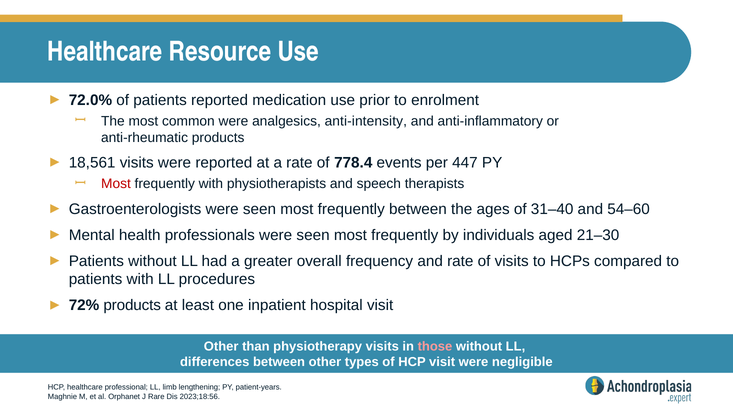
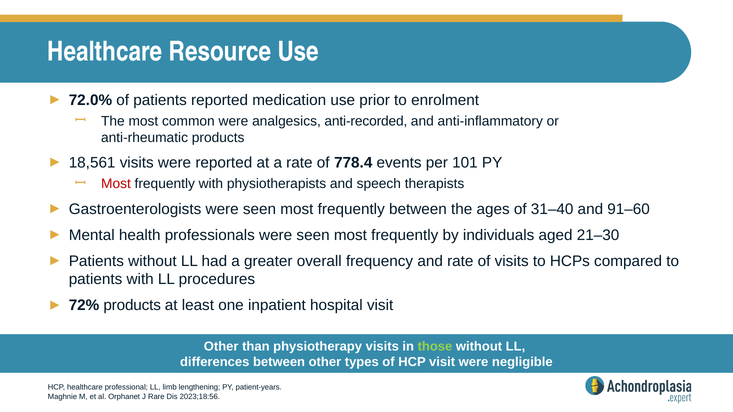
anti-intensity: anti-intensity -> anti-recorded (366, 121)
447: 447 -> 101 (465, 163)
54–60: 54–60 -> 91–60 (629, 209)
those colour: pink -> light green (435, 347)
